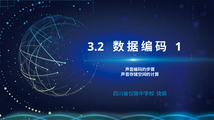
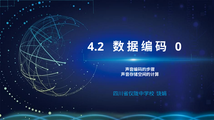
3.2: 3.2 -> 4.2 (96, 47)
1: 1 -> 0 (178, 47)
